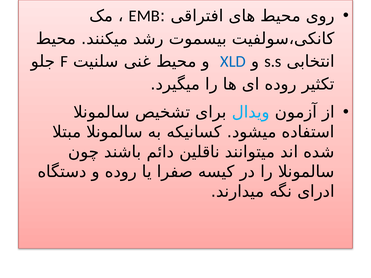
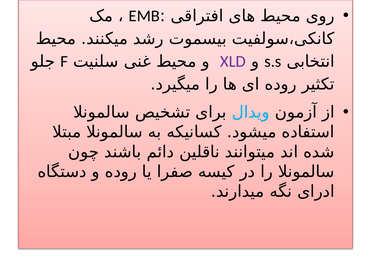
XLD colour: blue -> purple (233, 61)
